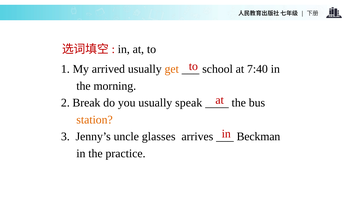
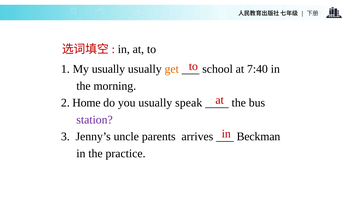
My arrived: arrived -> usually (108, 69)
Break: Break -> Home (86, 103)
station colour: orange -> purple (95, 119)
glasses: glasses -> parents (159, 136)
